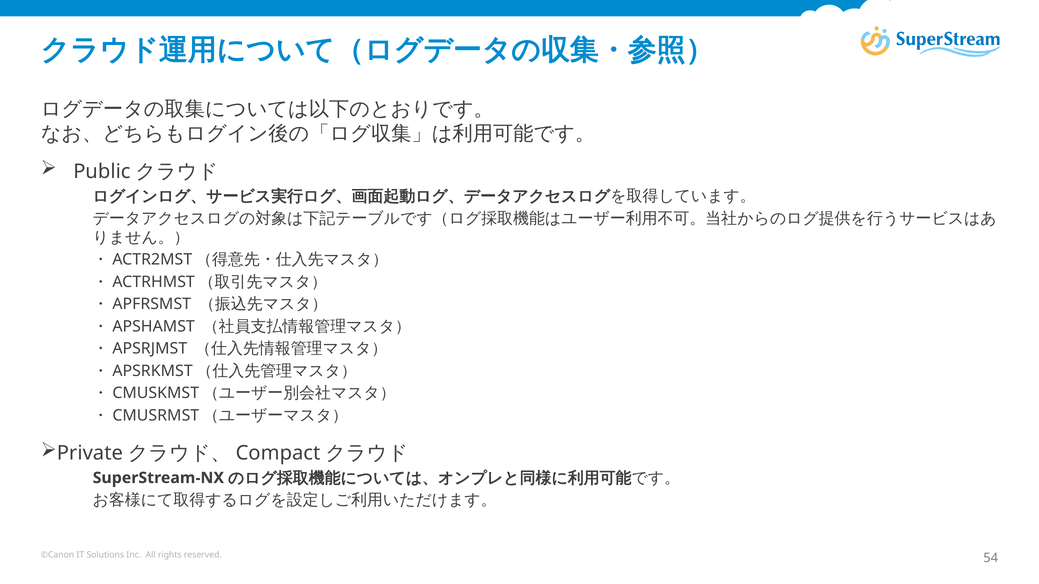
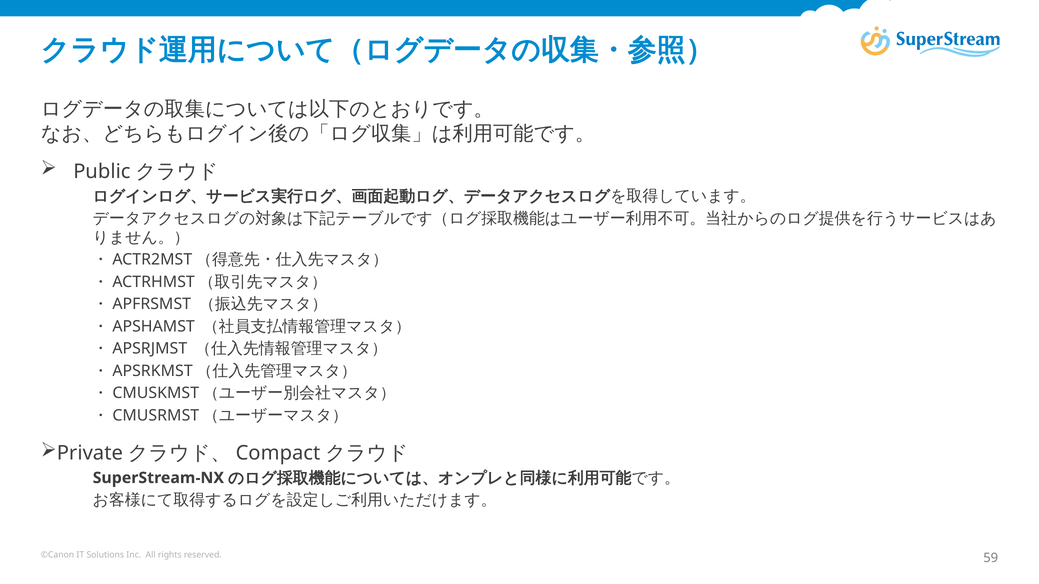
54: 54 -> 59 (991, 559)
